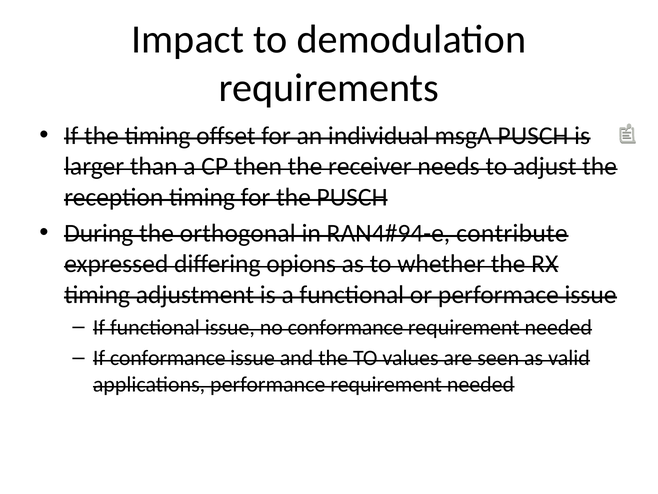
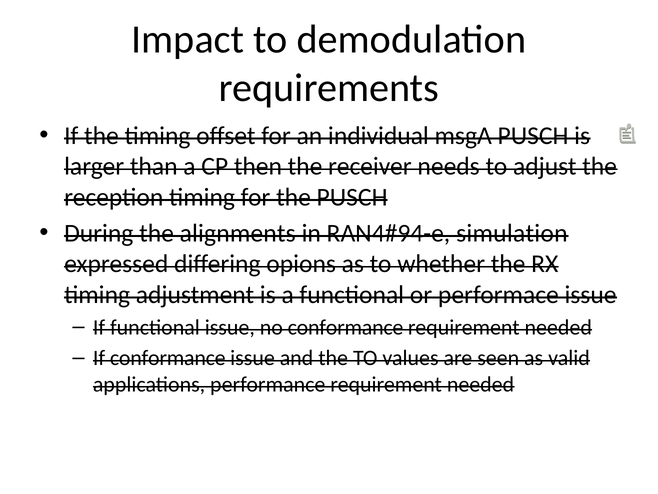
orthogonal: orthogonal -> alignments (238, 233)
contribute: contribute -> simulation (512, 233)
